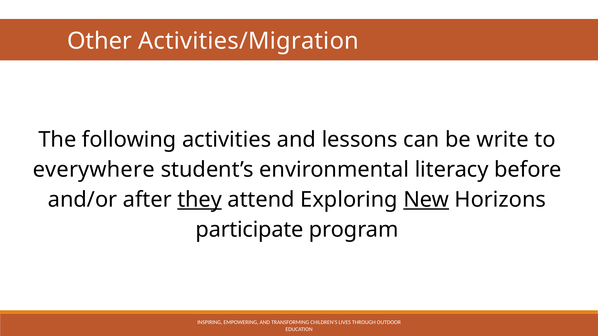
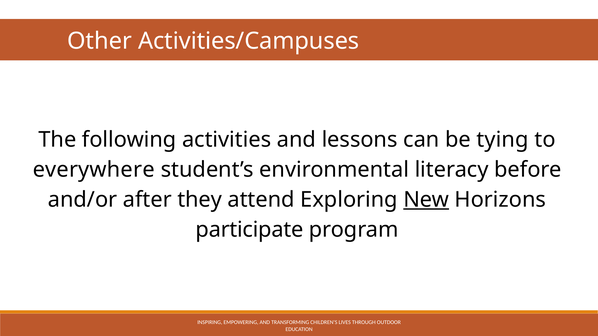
Activities/Migration: Activities/Migration -> Activities/Campuses (249, 41)
write: write -> tying (503, 140)
they underline: present -> none (200, 200)
